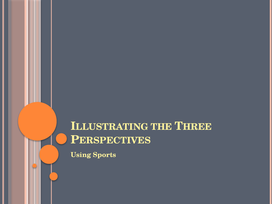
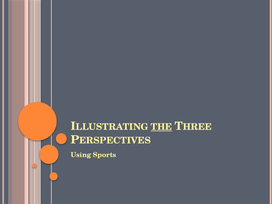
THE underline: none -> present (161, 127)
